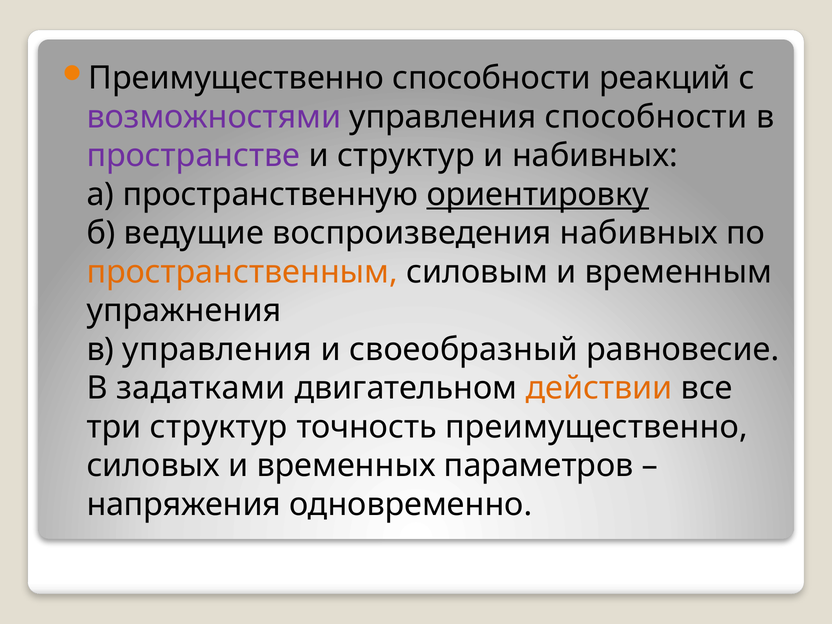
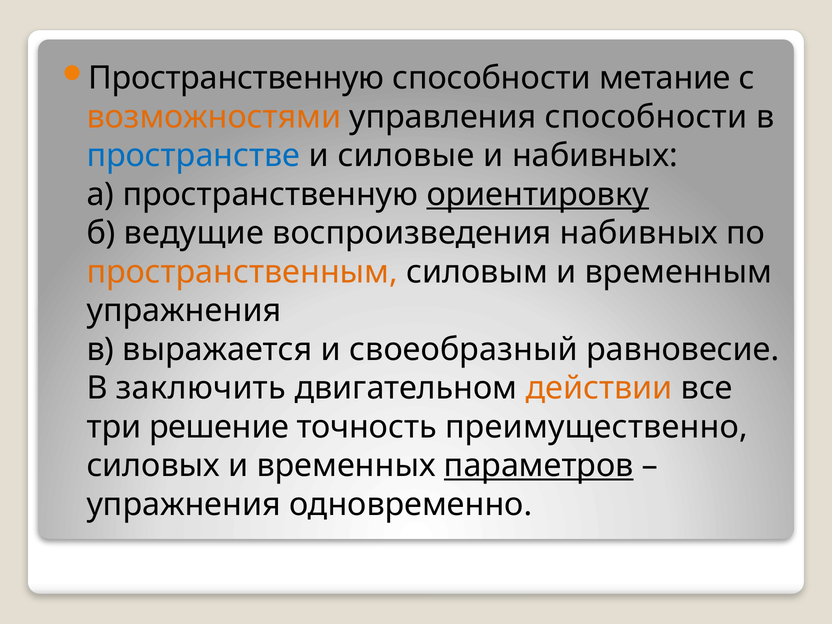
Преимущественно: Преимущественно -> Пространственную (236, 78)
реакций: реакций -> метание (665, 78)
возможностями colour: purple -> orange (214, 117)
пространстве colour: purple -> blue (193, 156)
и структур: структур -> силовые (406, 156)
в управления: управления -> выражается (217, 349)
задатками: задатками -> заключить (201, 388)
три структур: структур -> решение (219, 427)
параметров underline: none -> present (539, 466)
напряжения: напряжения -> упражнения (184, 504)
